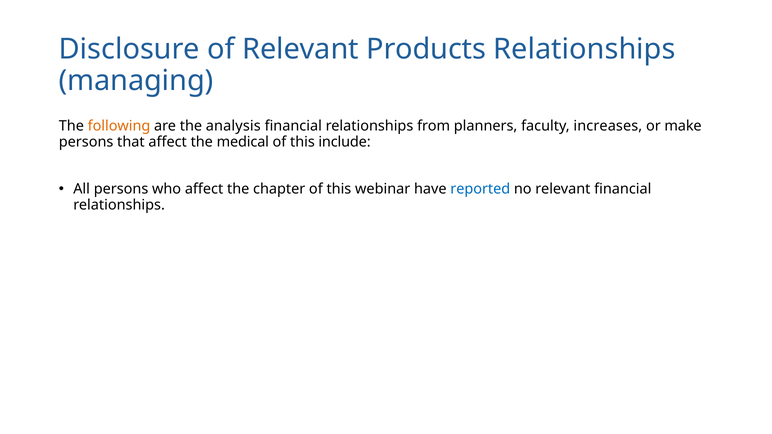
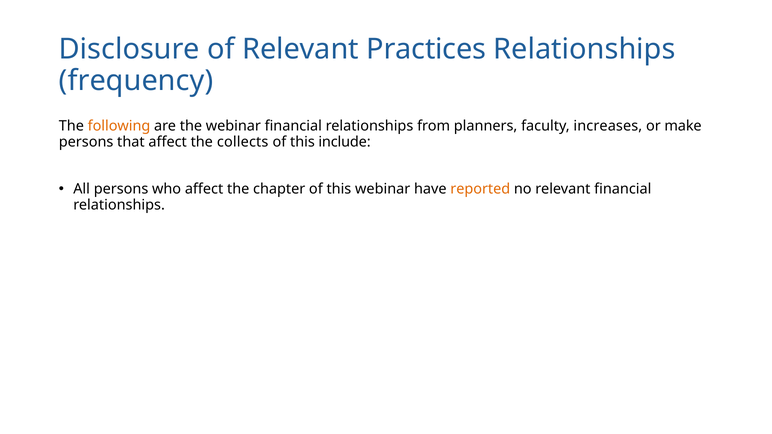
Products: Products -> Practices (426, 49)
managing: managing -> frequency (136, 81)
the analysis: analysis -> webinar (233, 126)
medical: medical -> collects (243, 142)
reported colour: blue -> orange (480, 189)
